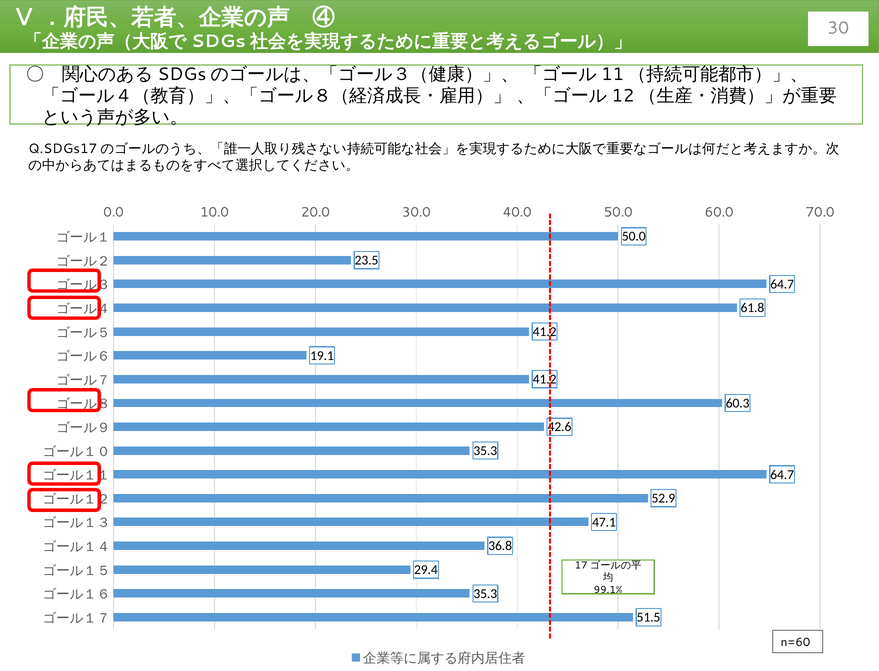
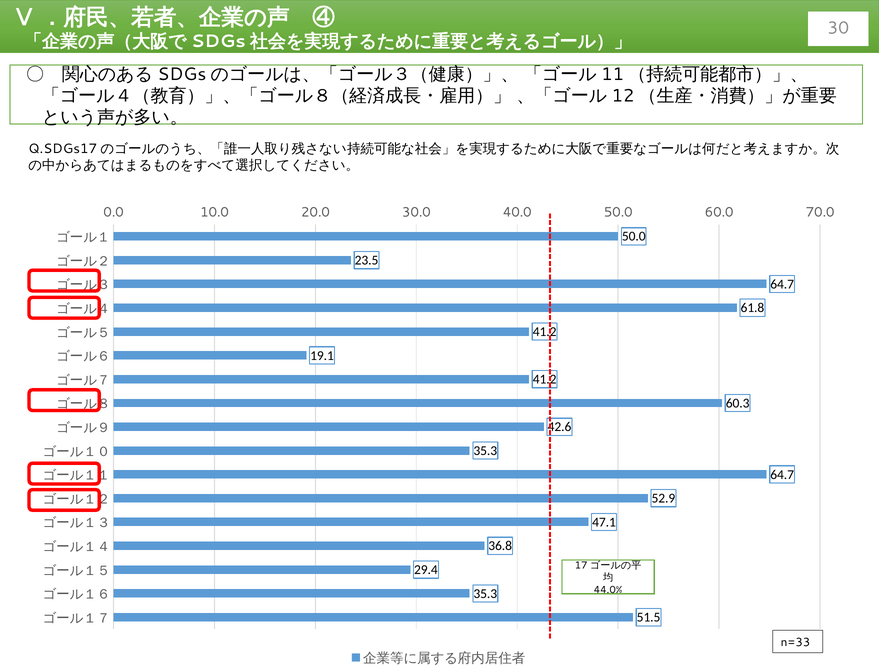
99.1%: 99.1% -> 44.0% (608, 590)
n=60: n=60 -> n=33 (795, 642)
